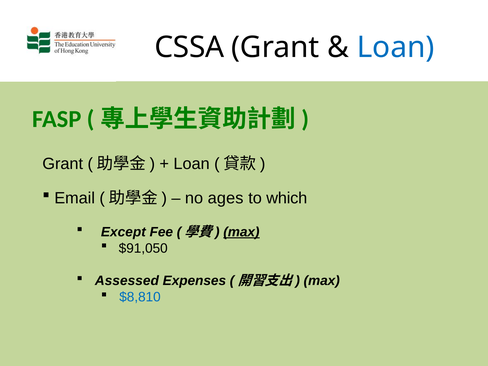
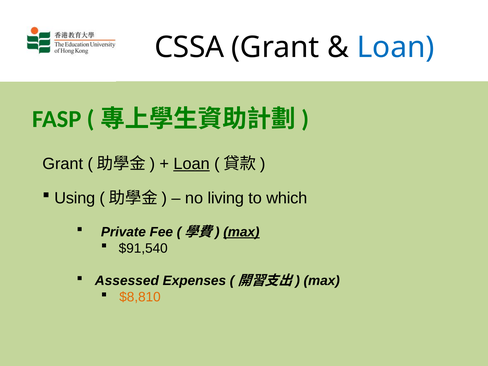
Loan underline: none -> present (192, 164)
Email: Email -> Using (75, 198)
ages: ages -> living (226, 198)
Except: Except -> Private (123, 232)
$91,050: $91,050 -> $91,540 (143, 248)
$8,810 colour: blue -> orange (140, 297)
